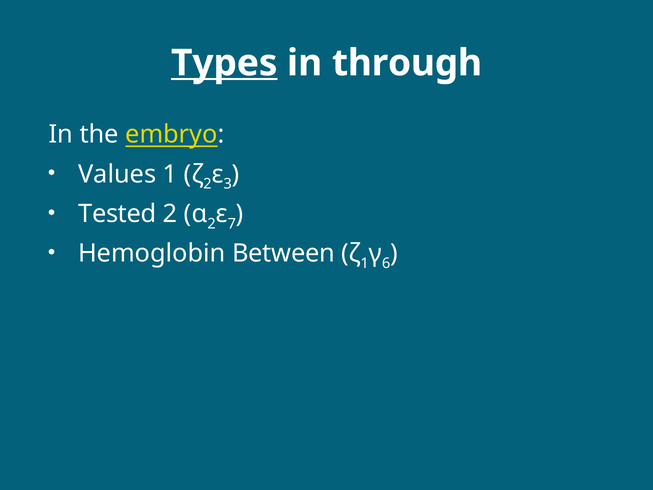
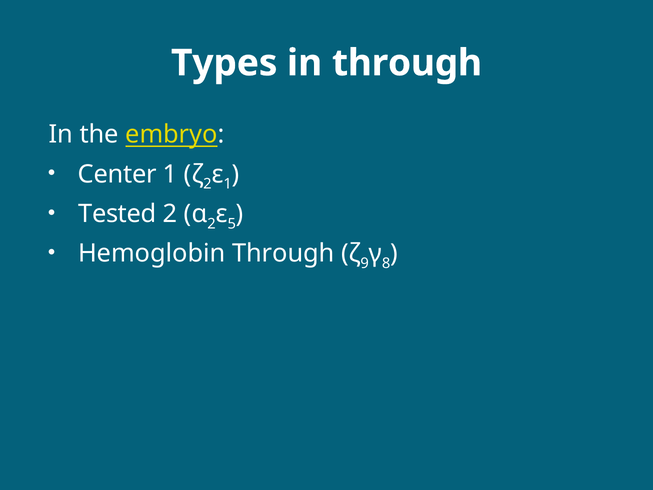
Types underline: present -> none (224, 63)
Values: Values -> Center (117, 174)
3: 3 -> 1 (228, 184)
7: 7 -> 5 (232, 224)
Hemoglobin Between: Between -> Through (283, 253)
1: 1 -> 9 (365, 263)
6: 6 -> 8 (386, 263)
